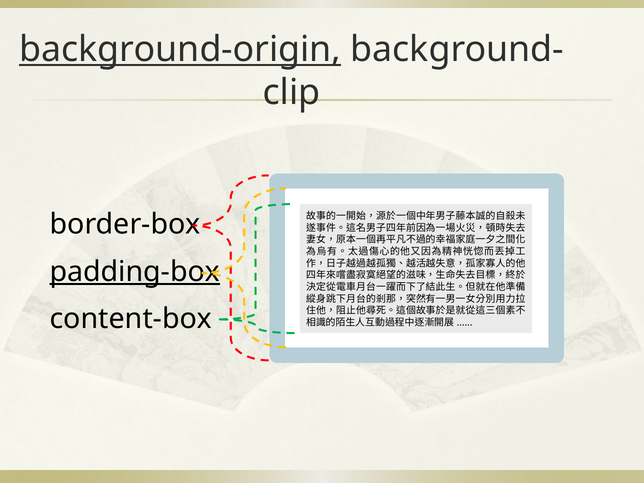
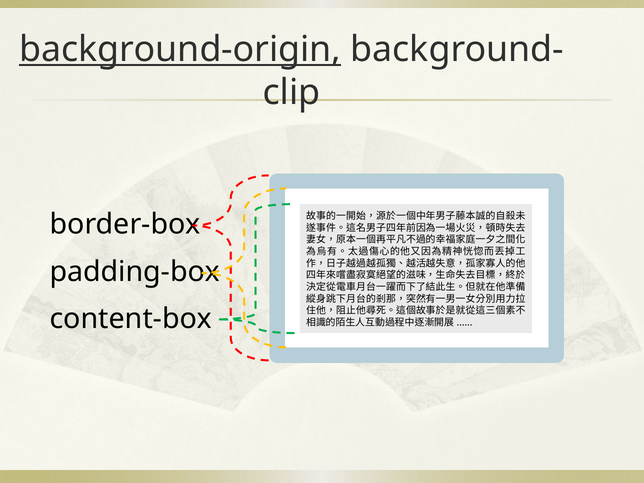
padding-box underline: present -> none (135, 272)
